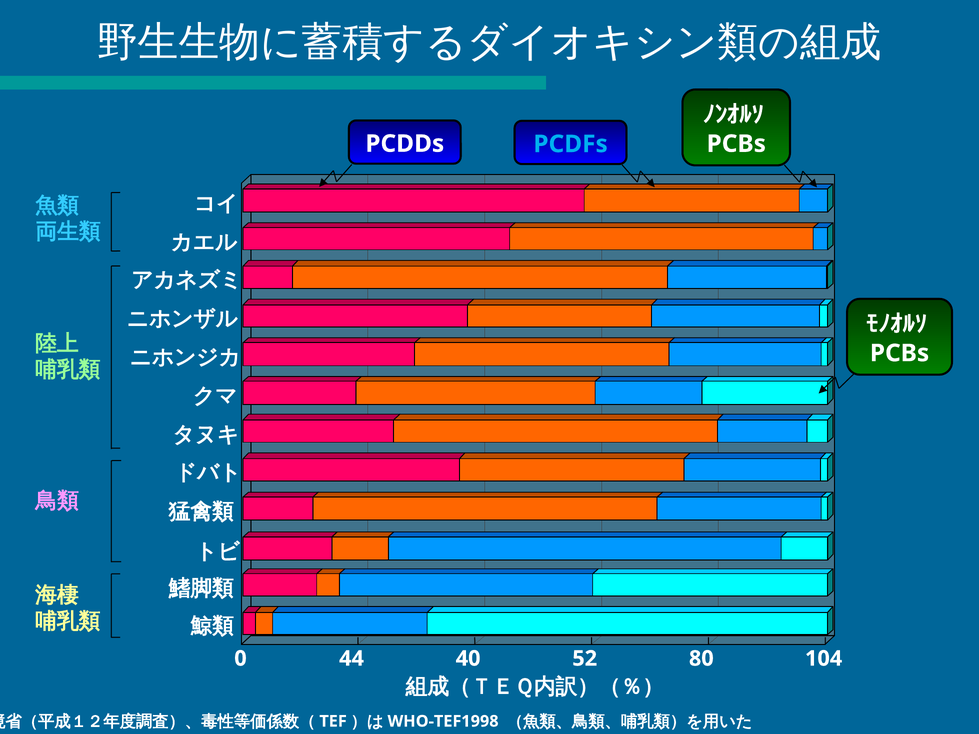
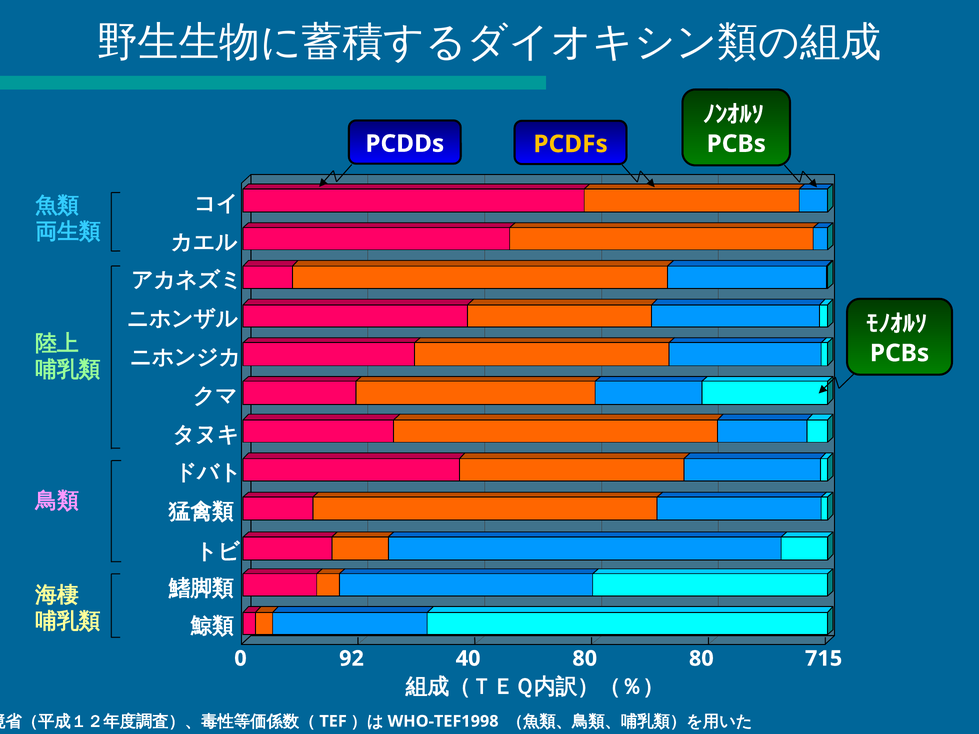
PCDFs colour: light blue -> yellow (571, 144)
44: 44 -> 92 (352, 659)
40 52: 52 -> 80 (585, 659)
104: 104 -> 715 (824, 659)
